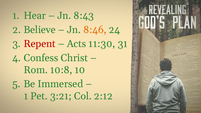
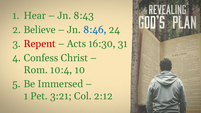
8:46 colour: orange -> blue (95, 30)
11:30: 11:30 -> 16:30 (102, 44)
10:8: 10:8 -> 10:4 (61, 70)
